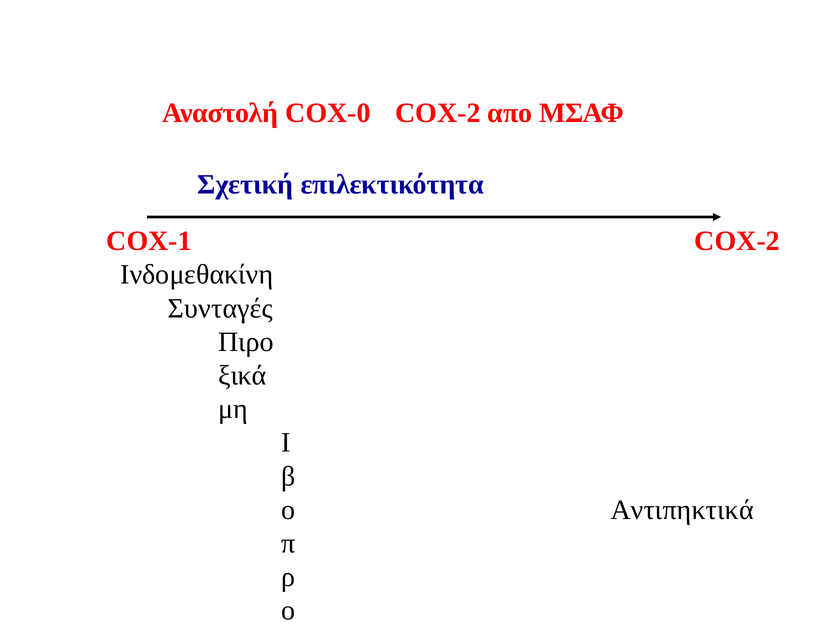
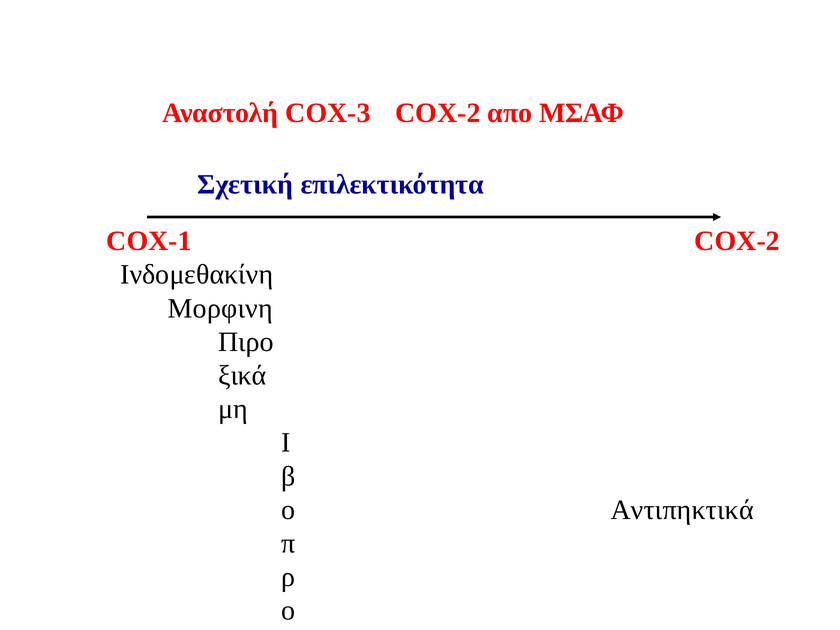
COX-0: COX-0 -> COX-3 (328, 113)
Συνταγές: Συνταγές -> Μορφινη (220, 308)
